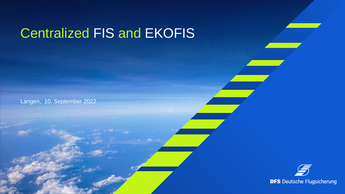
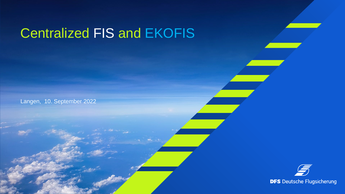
EKOFIS colour: white -> light blue (170, 33)
